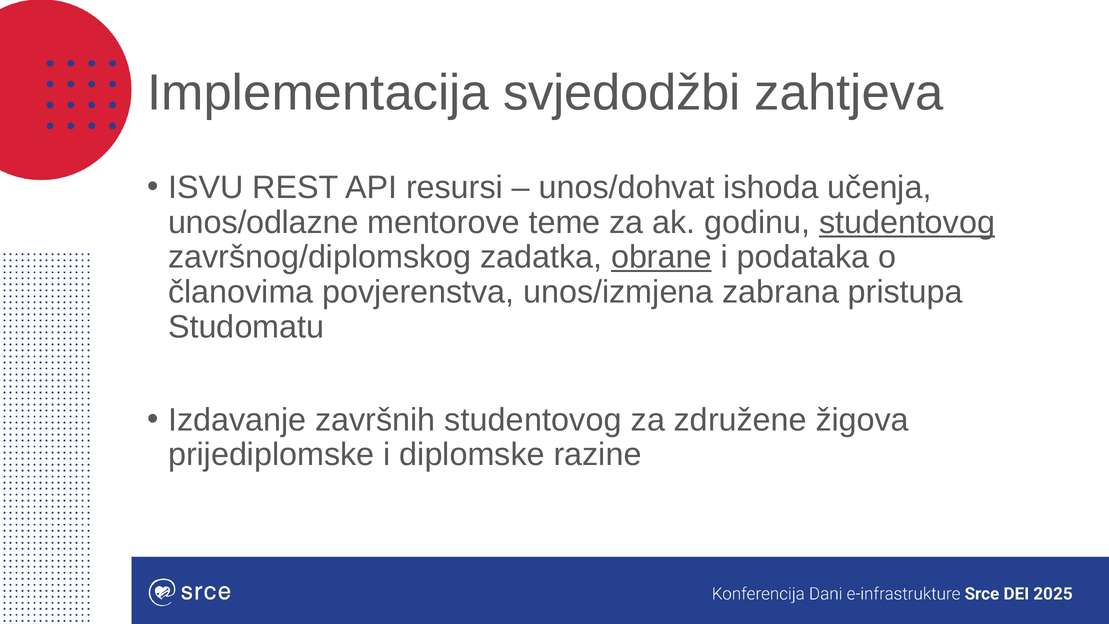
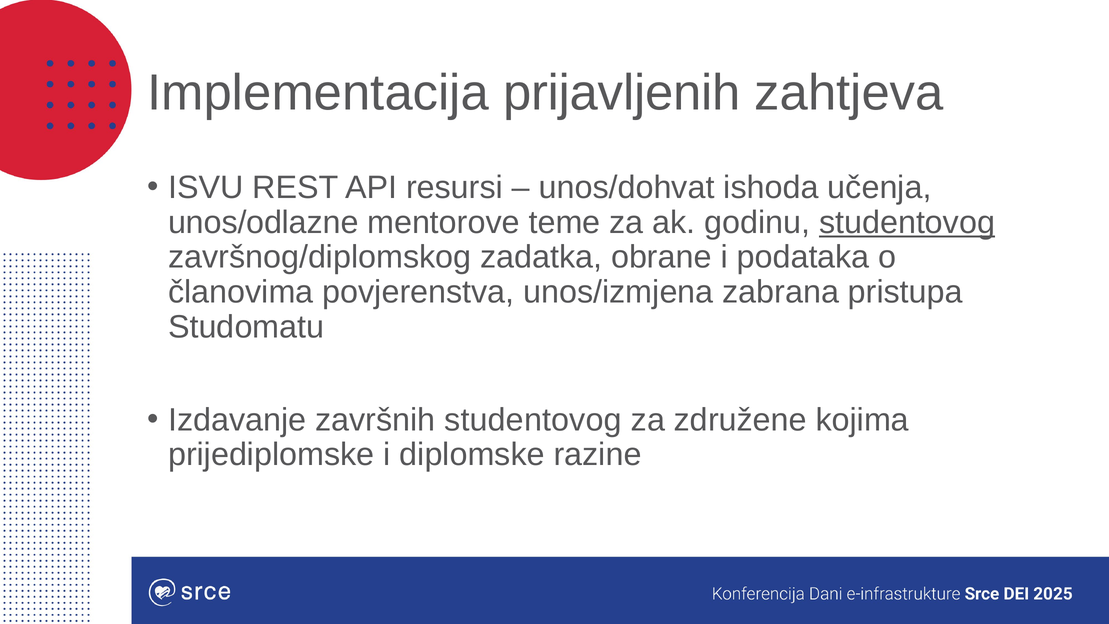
svjedodžbi: svjedodžbi -> prijavljenih (622, 93)
obrane underline: present -> none (661, 257)
žigova: žigova -> kojima (862, 420)
